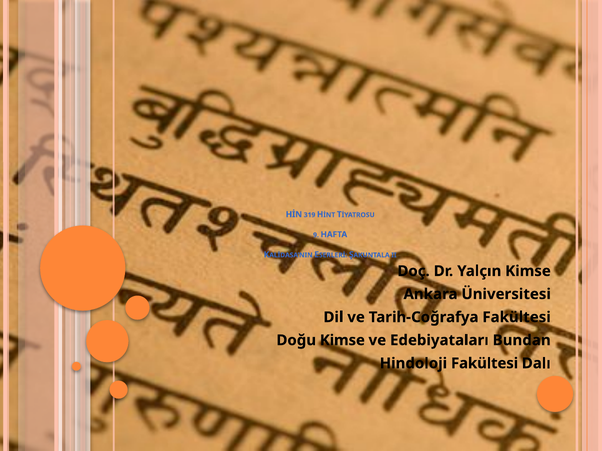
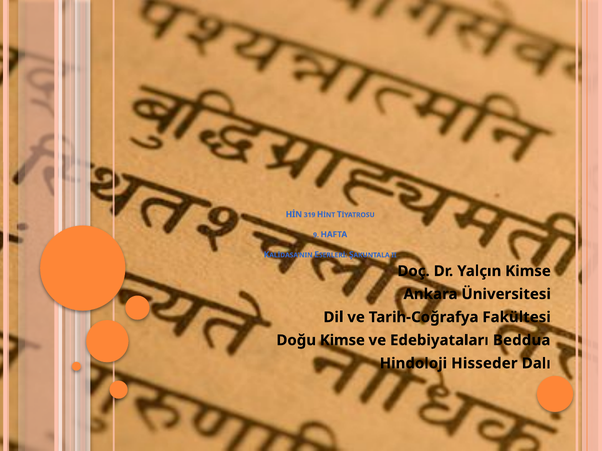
Bundan: Bundan -> Beddua (522, 341)
Hindoloji Fakültesi: Fakültesi -> Hisseder (484, 364)
